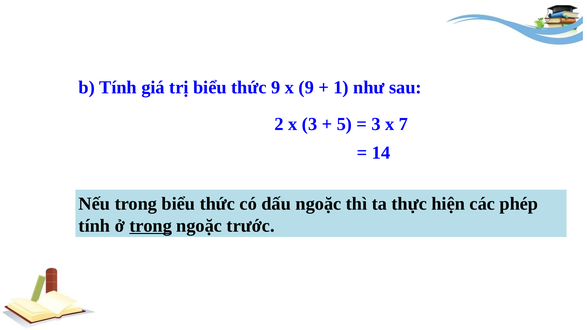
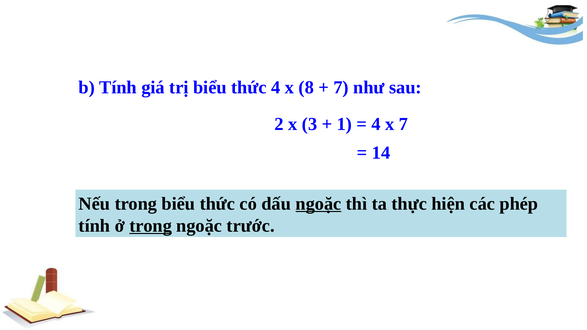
thức 9: 9 -> 4 (276, 87)
x 9: 9 -> 8 (306, 87)
1: 1 -> 7 (341, 87)
5: 5 -> 1 (344, 124)
3: 3 -> 4 (376, 124)
ngoặc underline: none -> present (318, 204)
